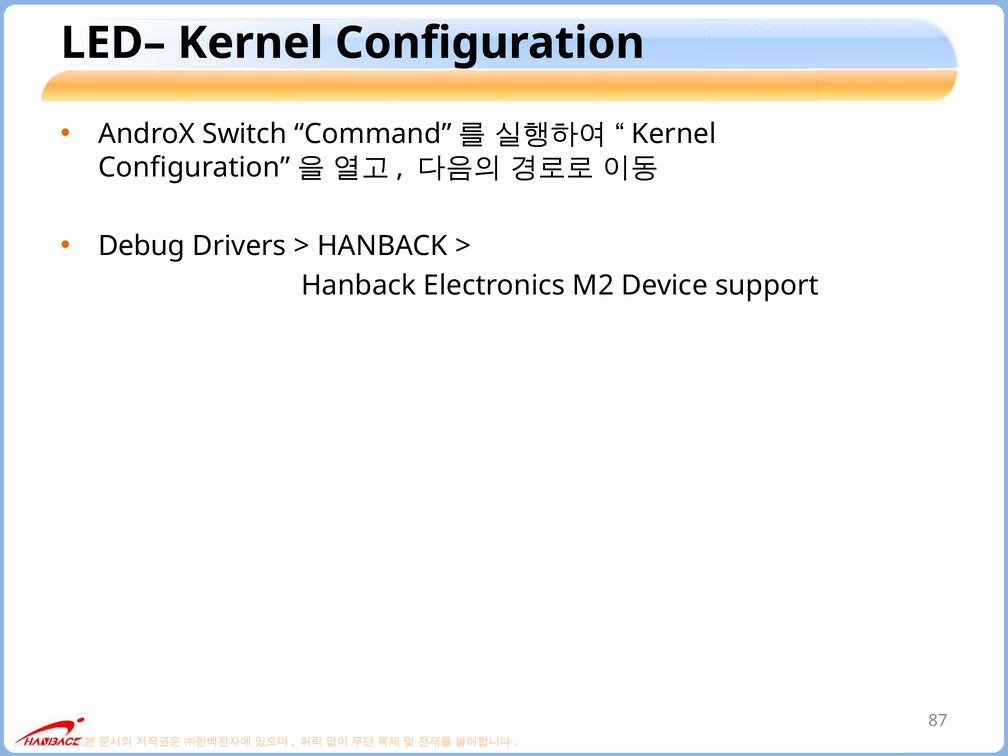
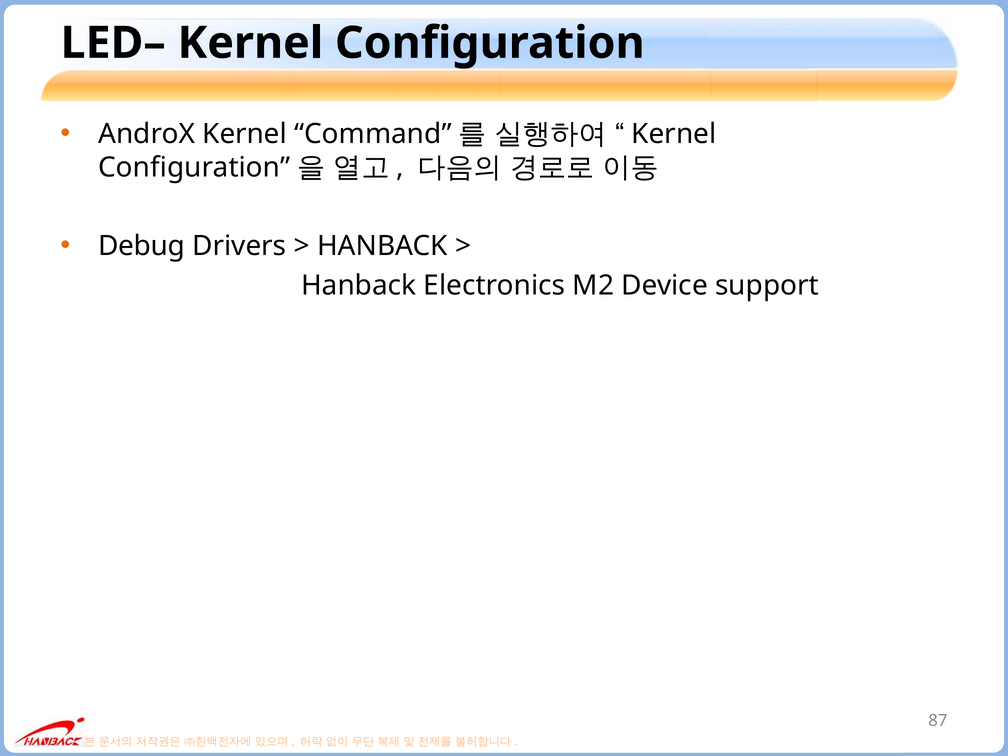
AndroX Switch: Switch -> Kernel (245, 134)
